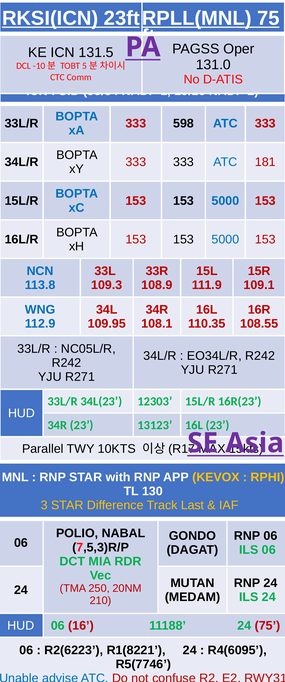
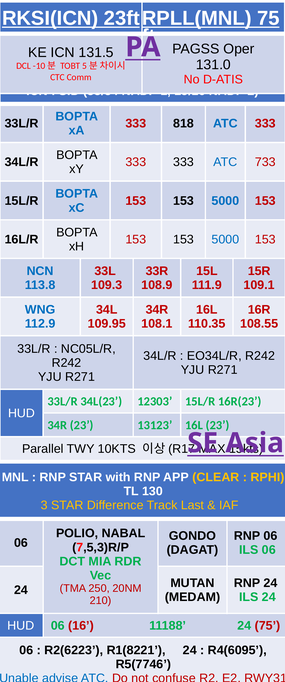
598: 598 -> 818 (183, 123)
181: 181 -> 733 (265, 162)
KEVOX: KEVOX -> CLEAR (216, 477)
